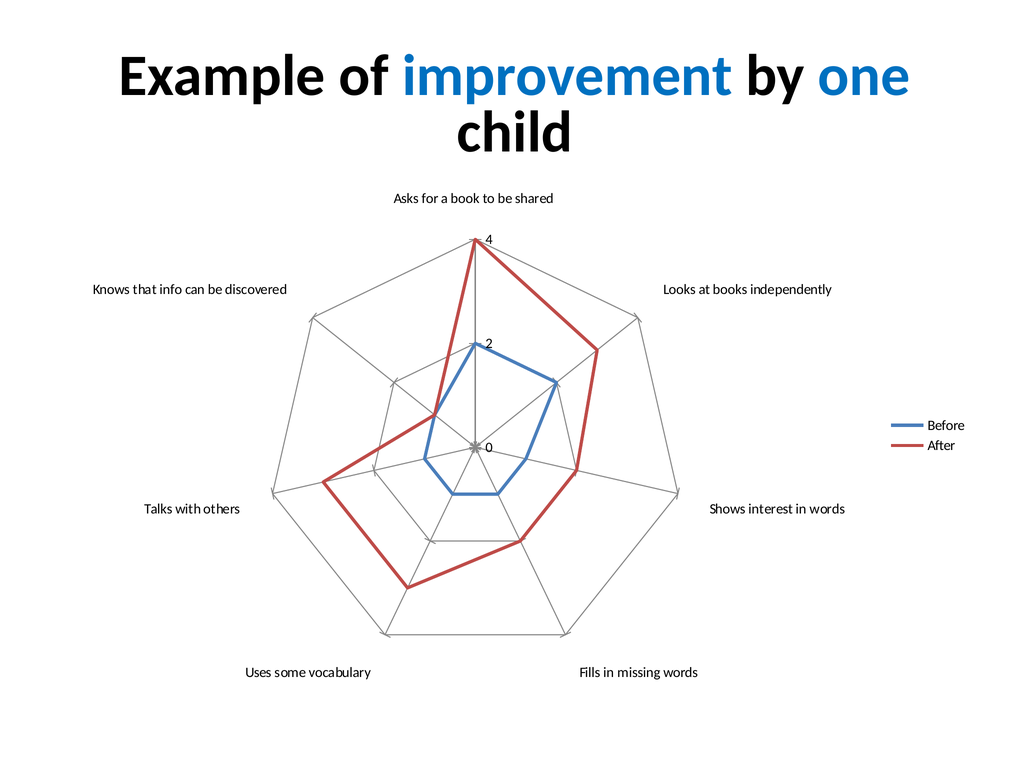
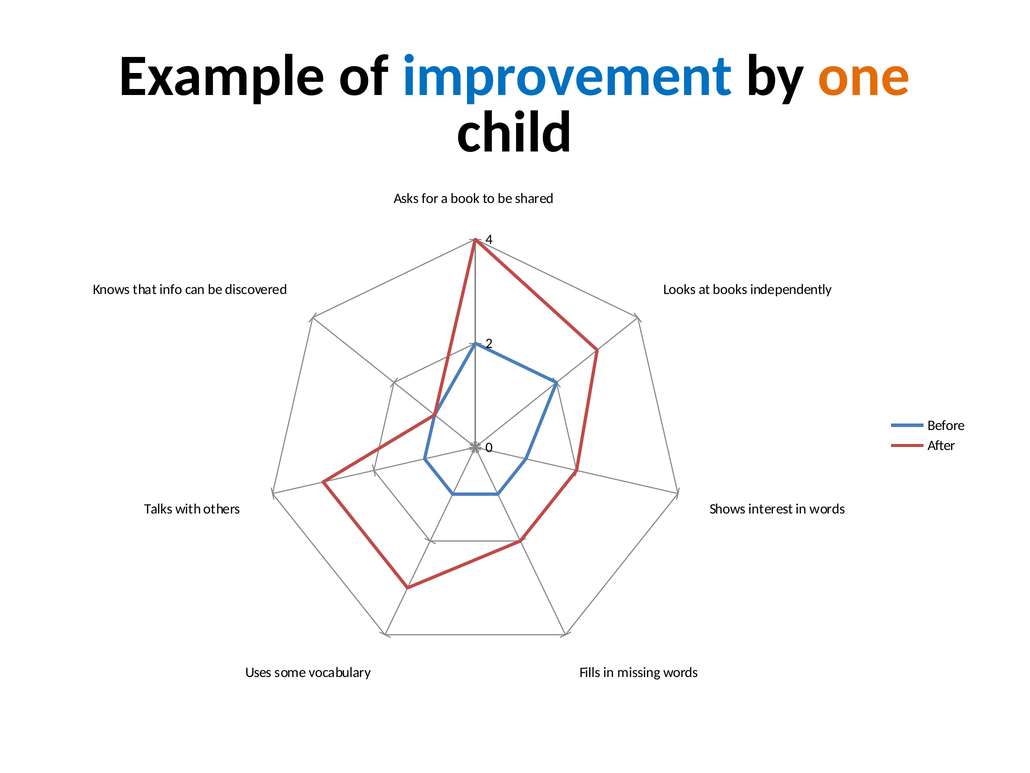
one colour: blue -> orange (864, 76)
